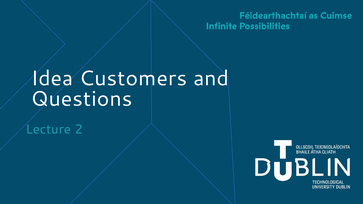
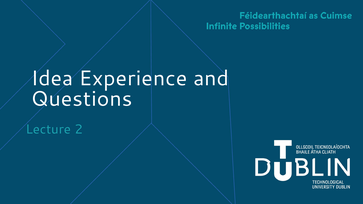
Customers: Customers -> Experience (133, 79)
